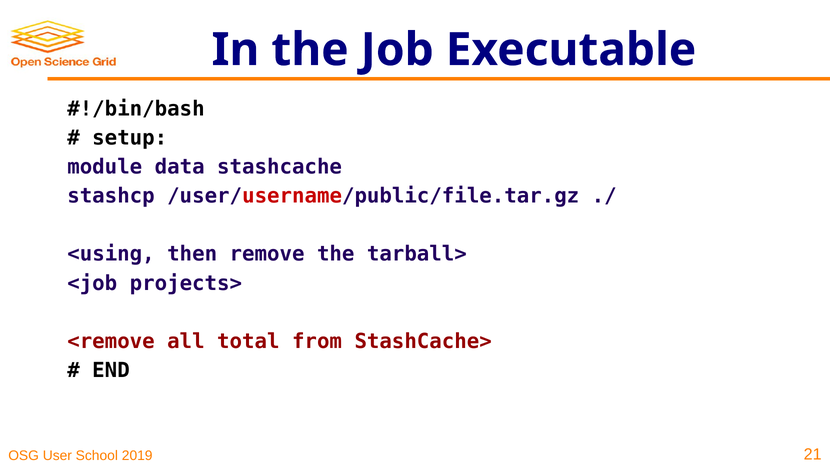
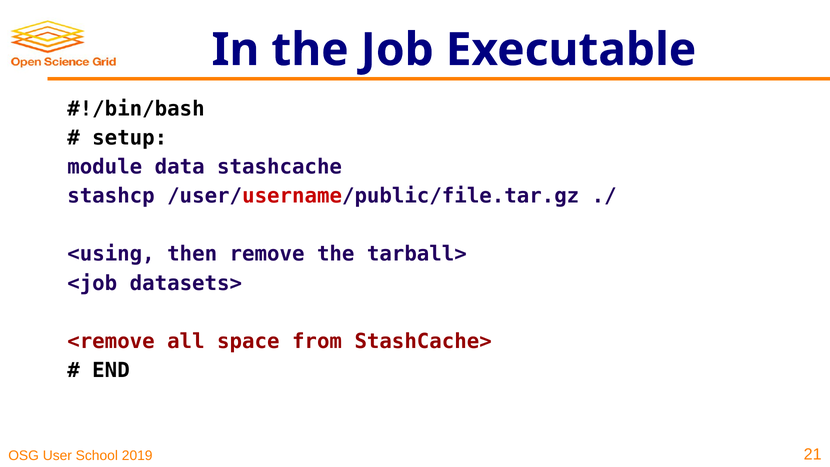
projects>: projects> -> datasets> (186, 283)
total: total -> space (248, 341)
